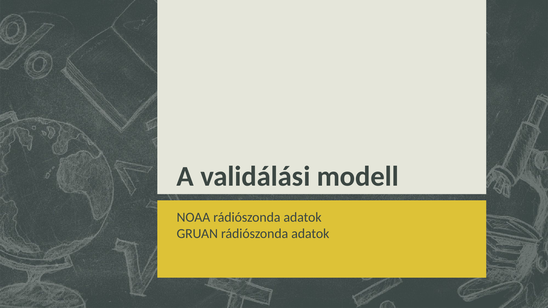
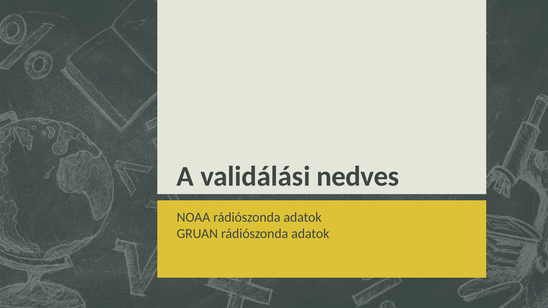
modell: modell -> nedves (358, 177)
